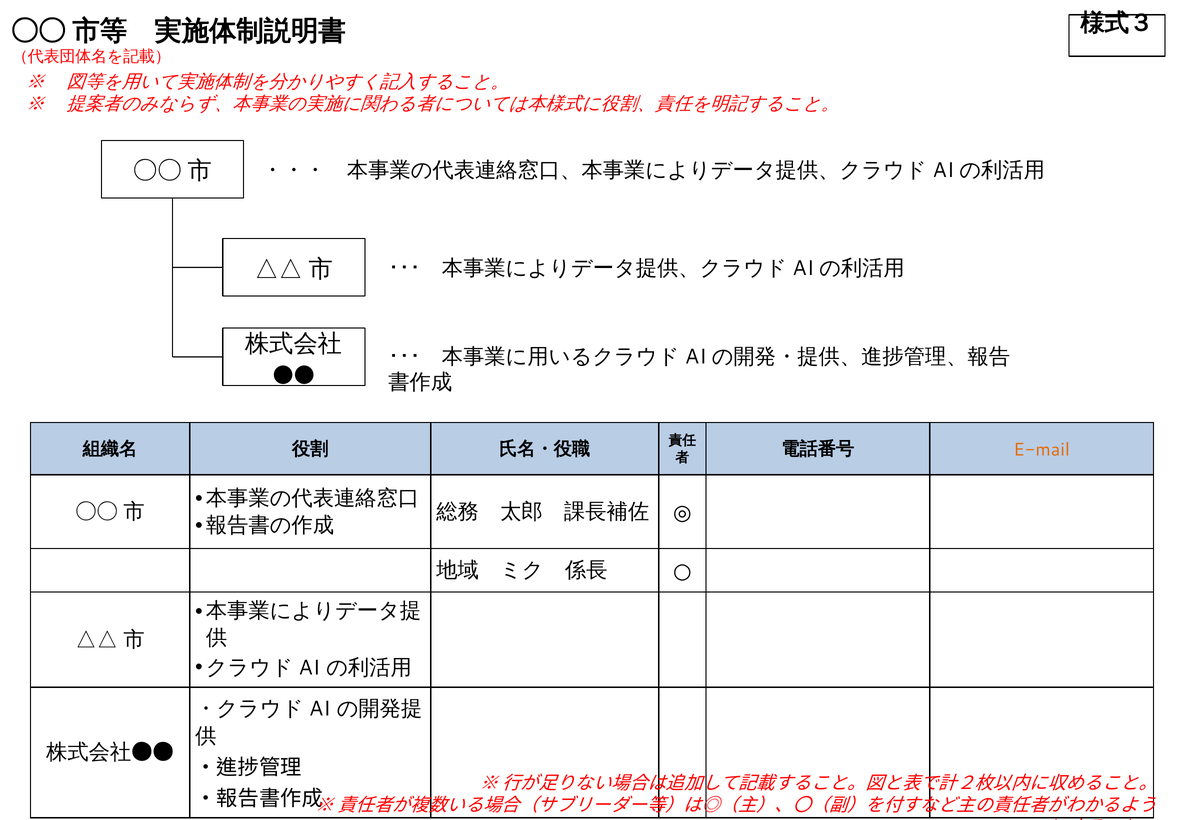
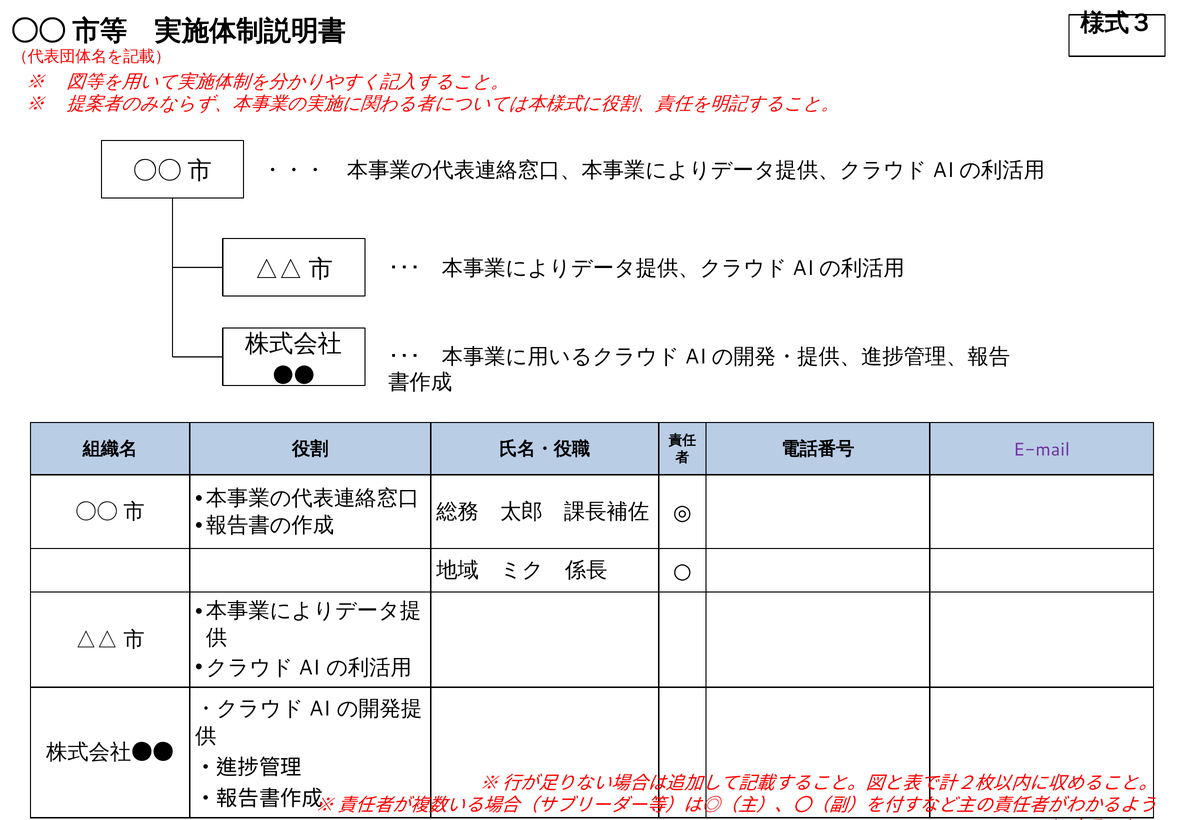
E-mail colour: orange -> purple (1042, 449)
